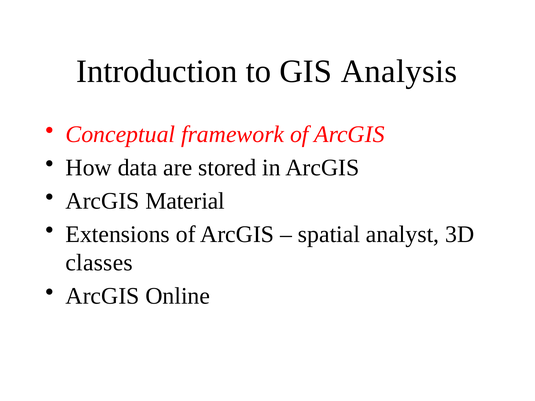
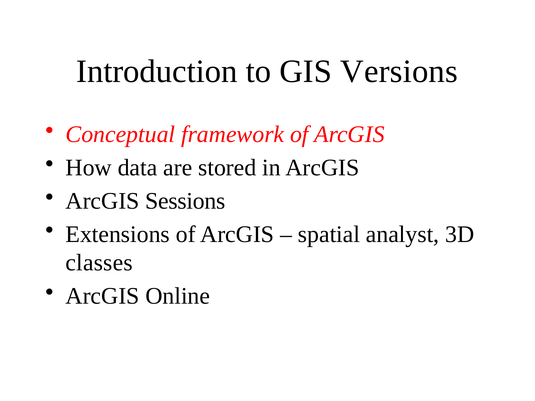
Analysis: Analysis -> Versions (399, 71)
Material: Material -> Sessions (185, 201)
